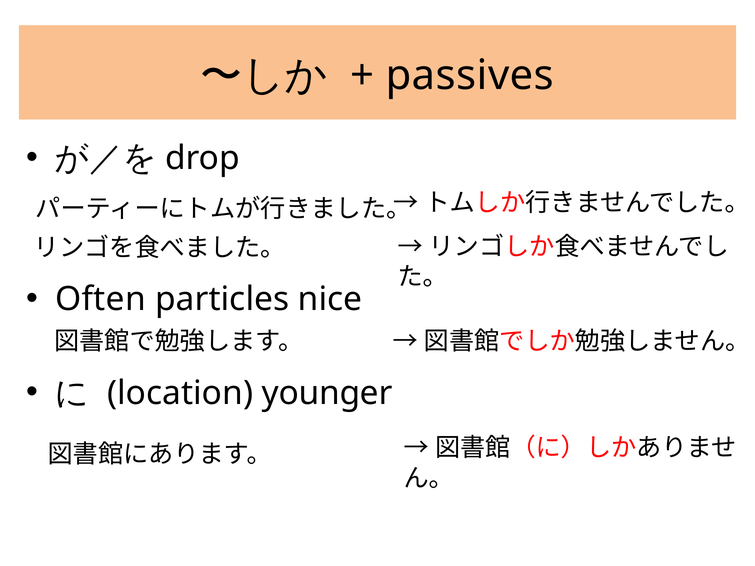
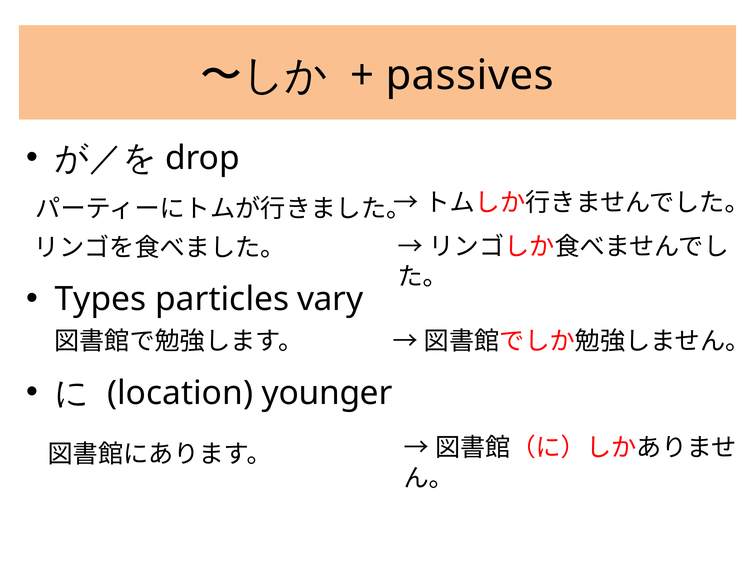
Often: Often -> Types (101, 299)
nice: nice -> vary (330, 299)
